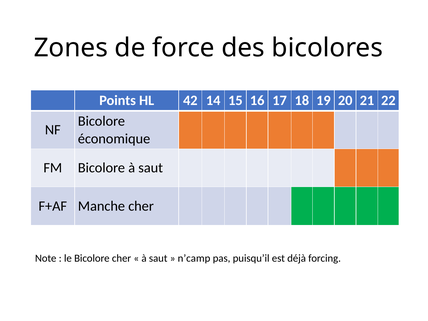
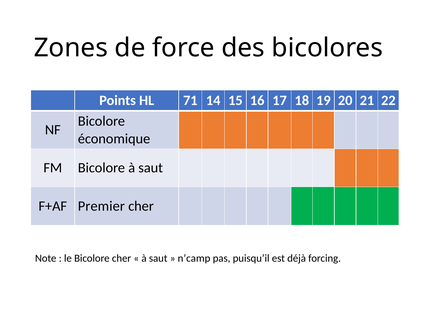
42: 42 -> 71 (190, 101)
Manche: Manche -> Premier (101, 206)
